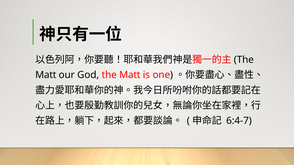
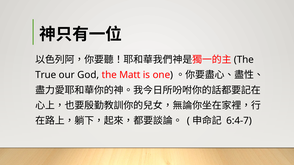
Matt: Matt -> True (46, 75)
